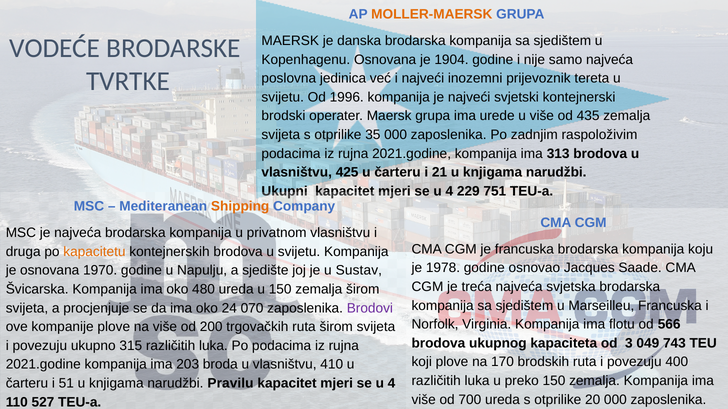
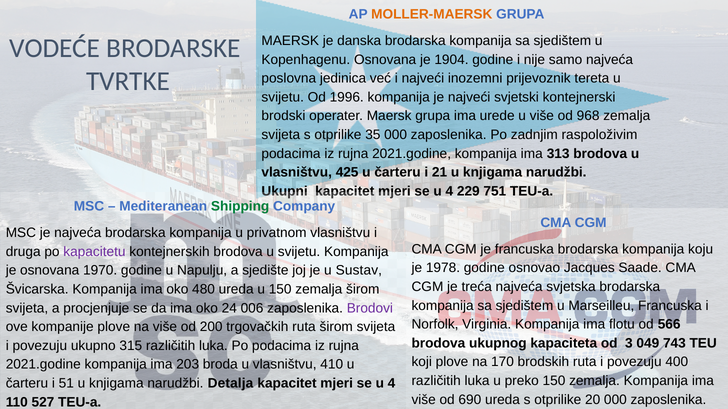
435: 435 -> 968 (588, 116)
Shipping colour: orange -> green (240, 207)
kapacitetu colour: orange -> purple (94, 252)
070: 070 -> 006 (252, 308)
Pravilu: Pravilu -> Detalja (231, 384)
700: 700 -> 690 (470, 400)
